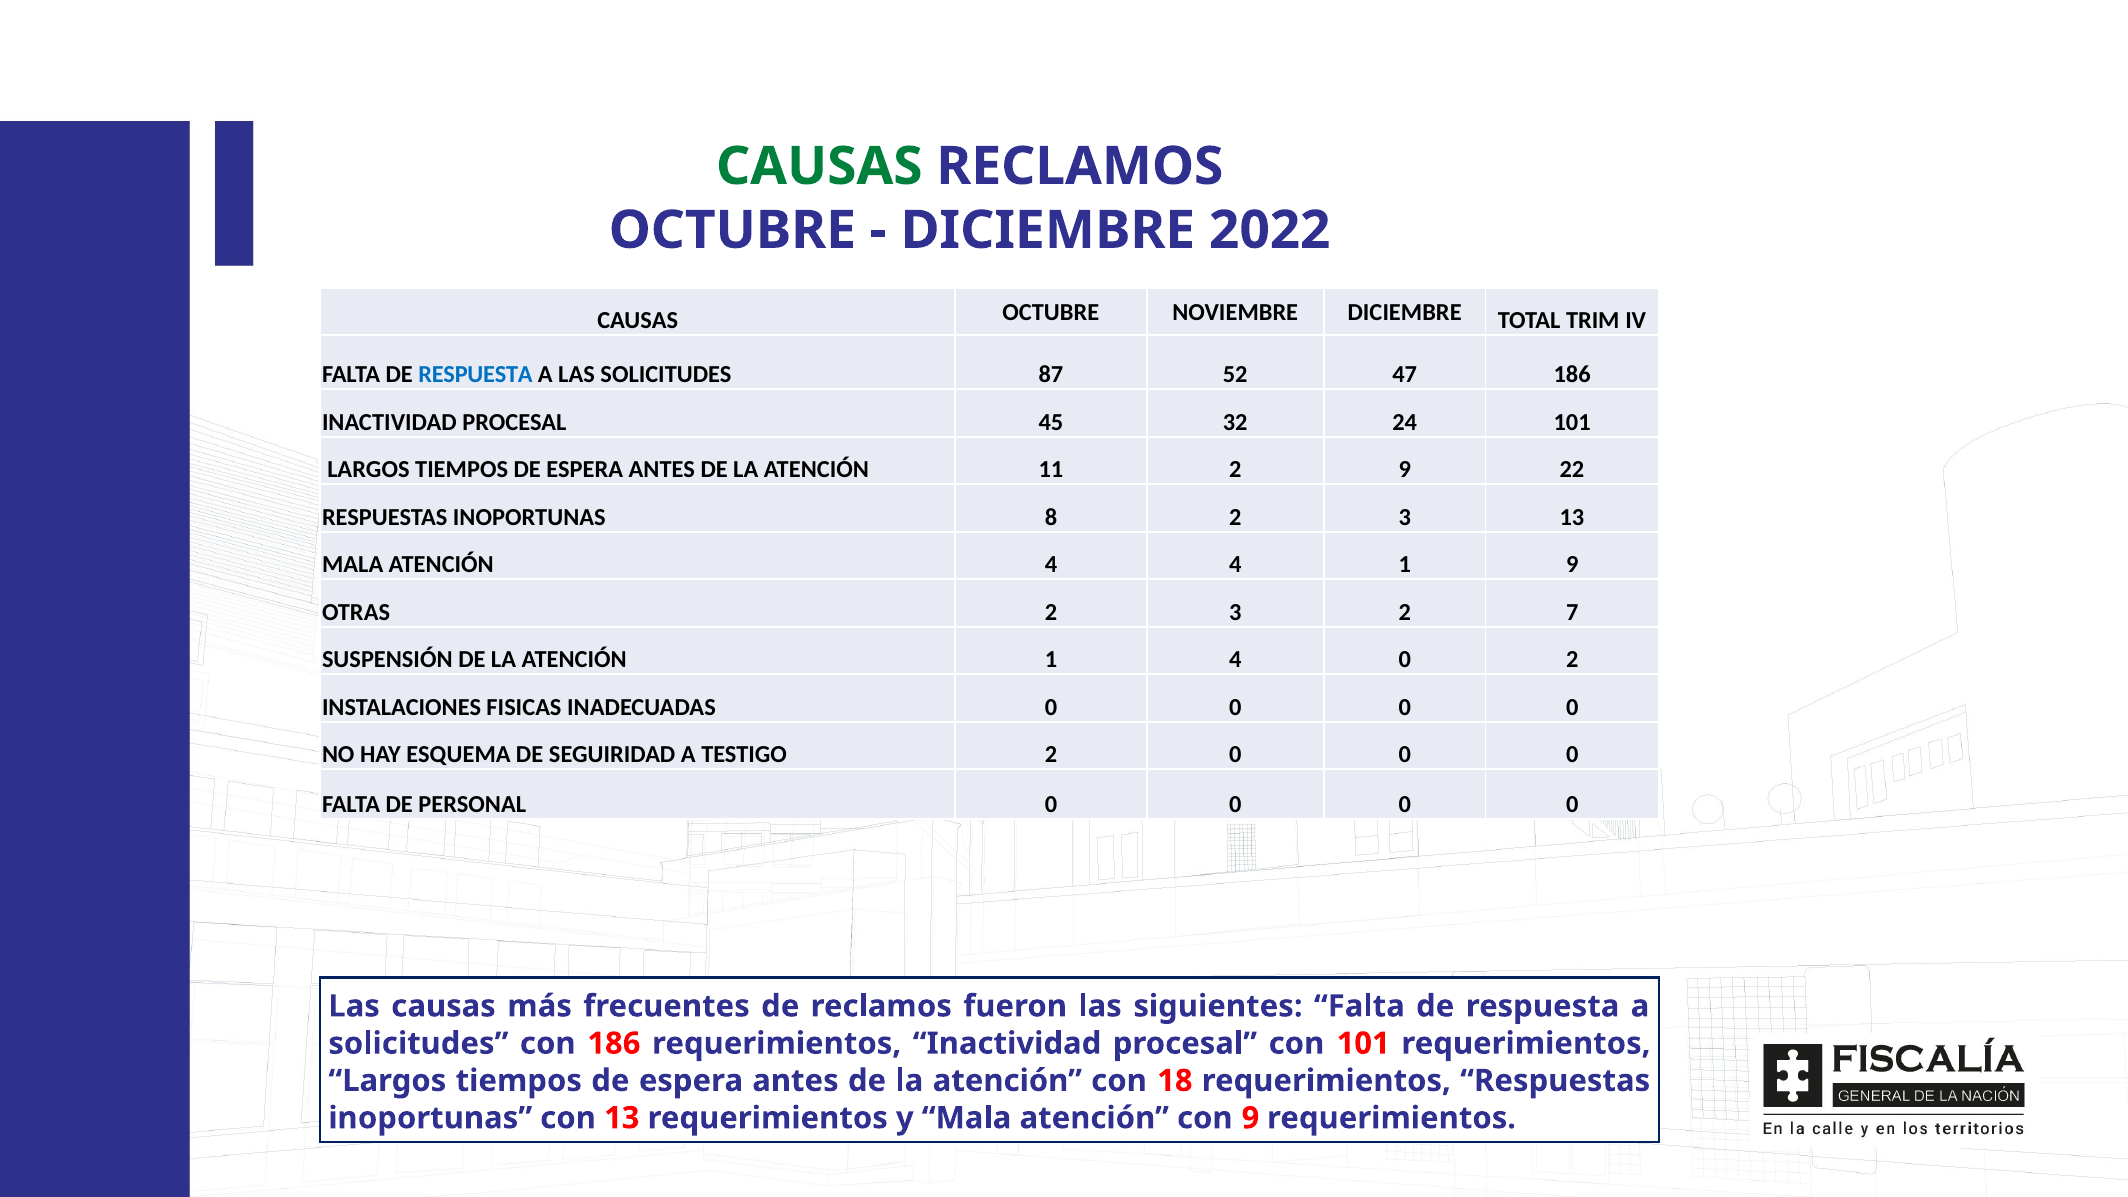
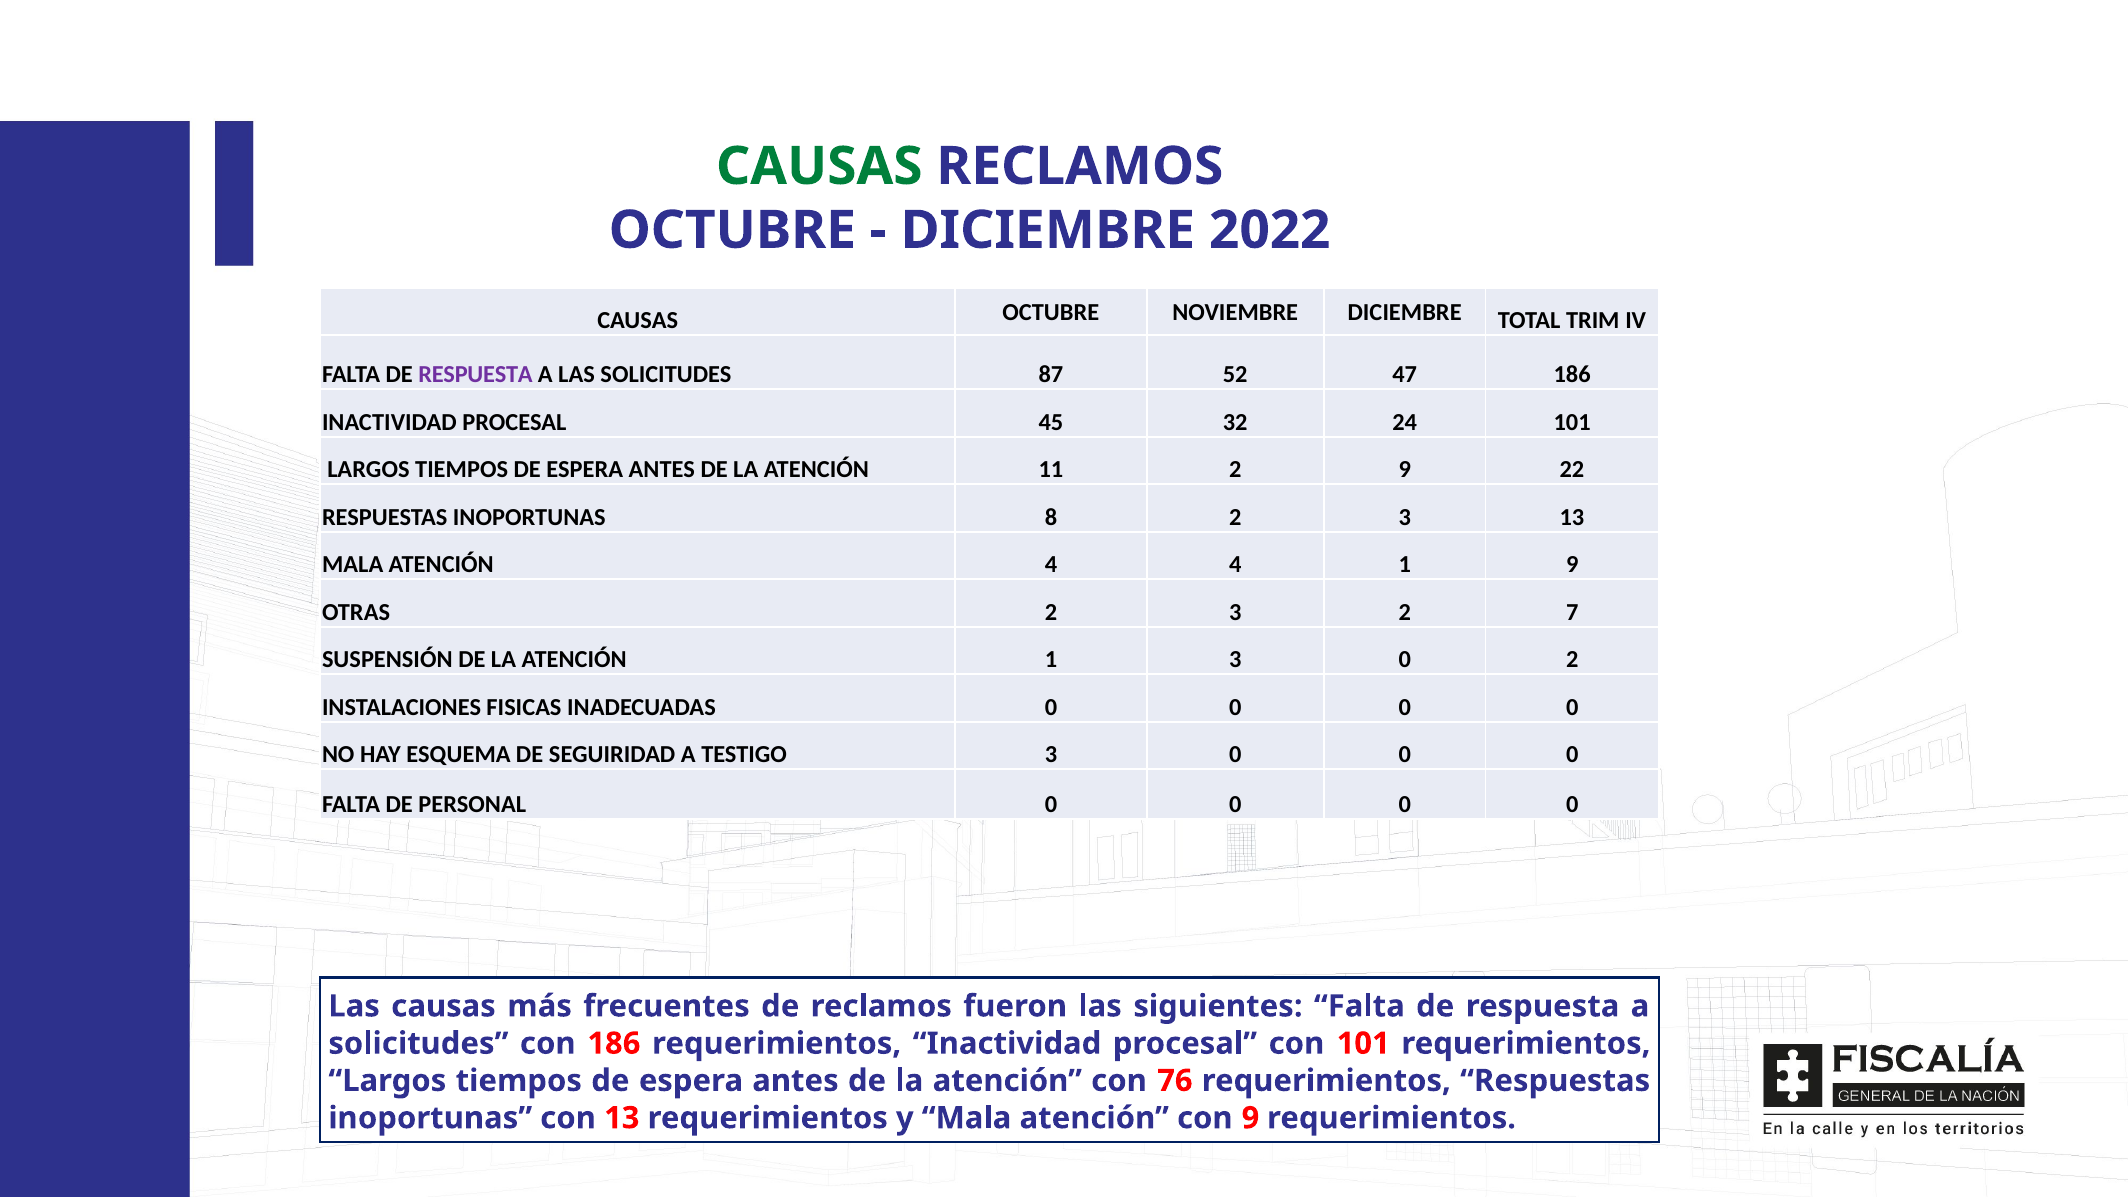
RESPUESTA colour: blue -> purple (476, 375)
1 4: 4 -> 3 (1235, 660)
TESTIGO 2: 2 -> 3 (1051, 755)
18: 18 -> 76 (1175, 1081)
